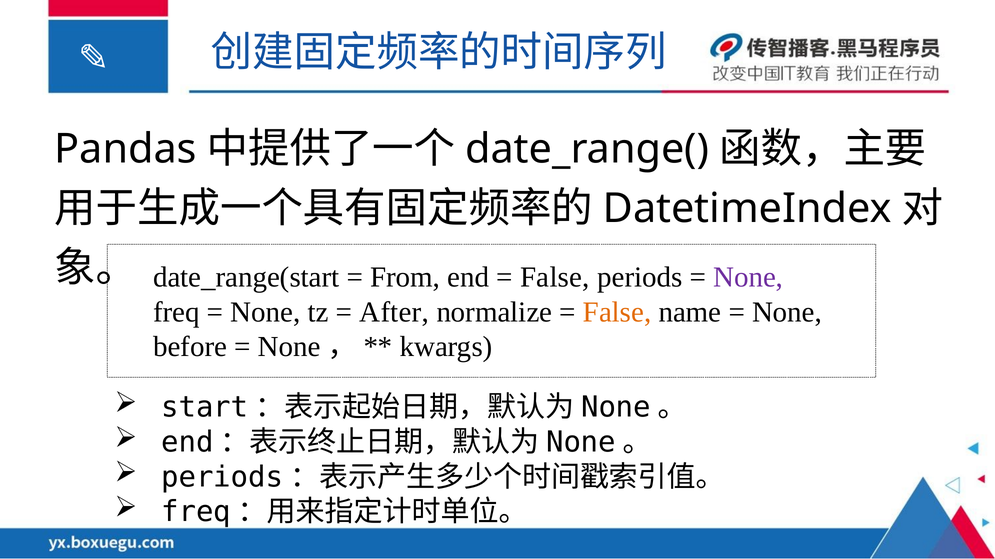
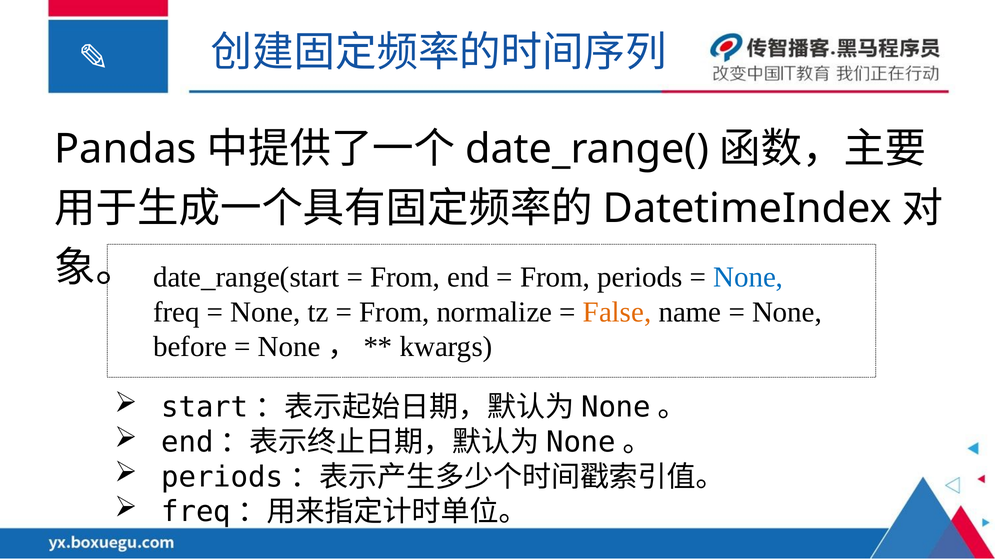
False: False -> From (555, 278)
None colour: purple -> blue (748, 278)
After: After -> From (394, 313)
